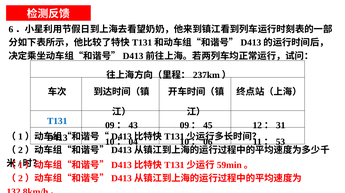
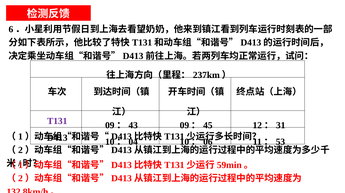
T131 colour: blue -> purple (57, 121)
